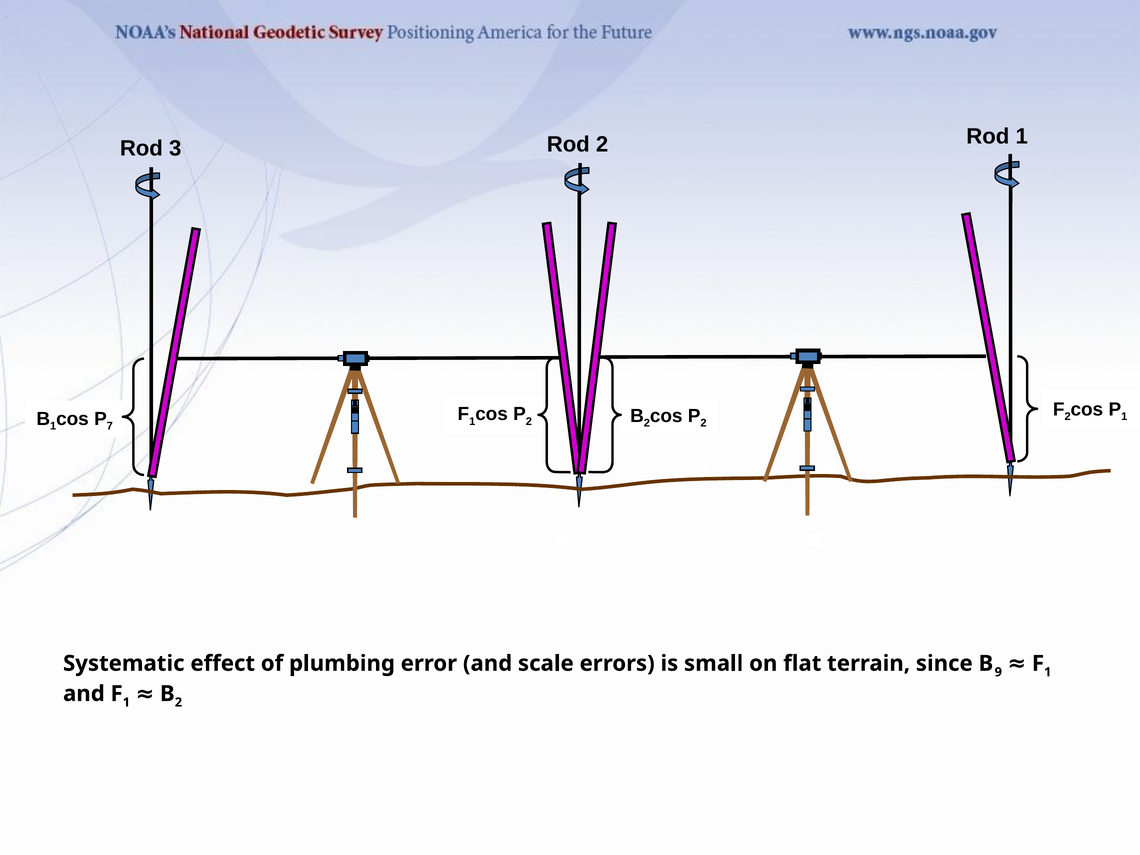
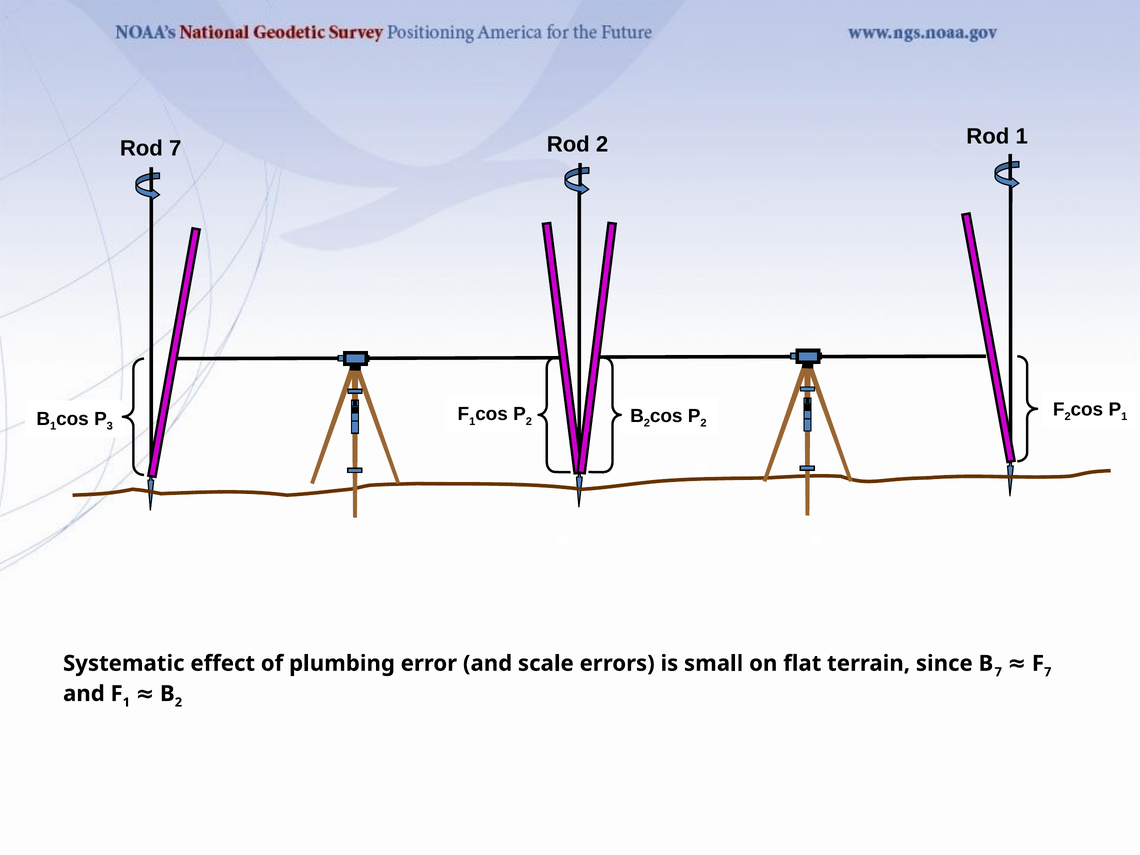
Rod 3: 3 -> 7 (175, 149)
7: 7 -> 3 (110, 426)
1: 1 -> 7 (1048, 672)
9: 9 -> 7 (998, 672)
